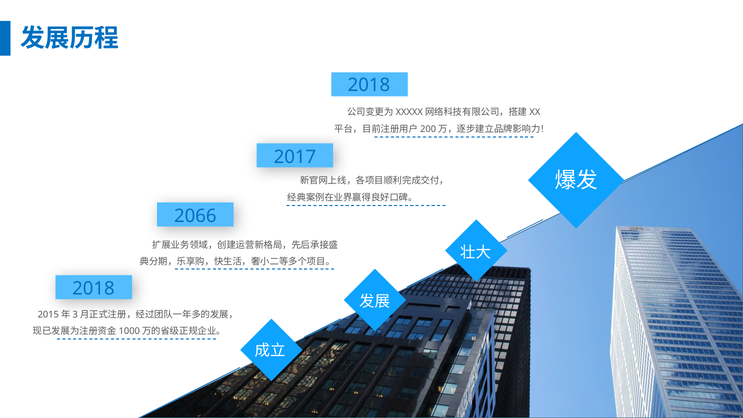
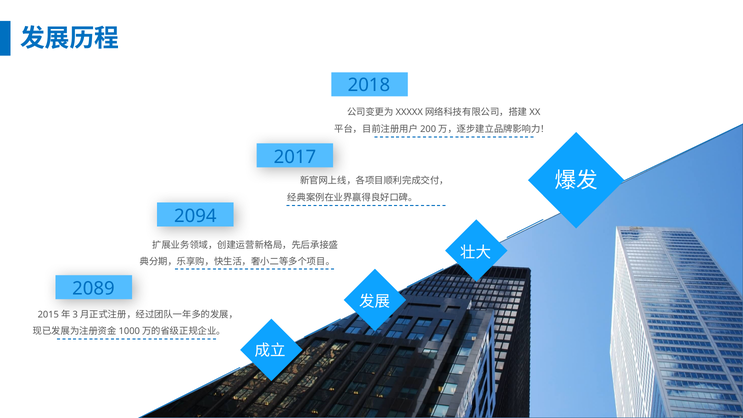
2066: 2066 -> 2094 (195, 216)
2018: 2018 -> 2089 (93, 289)
